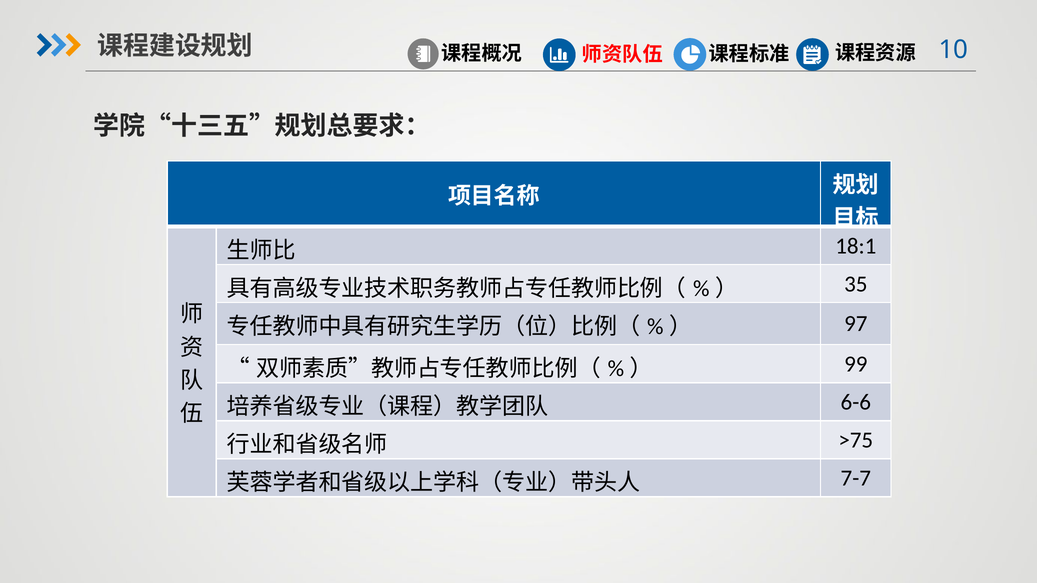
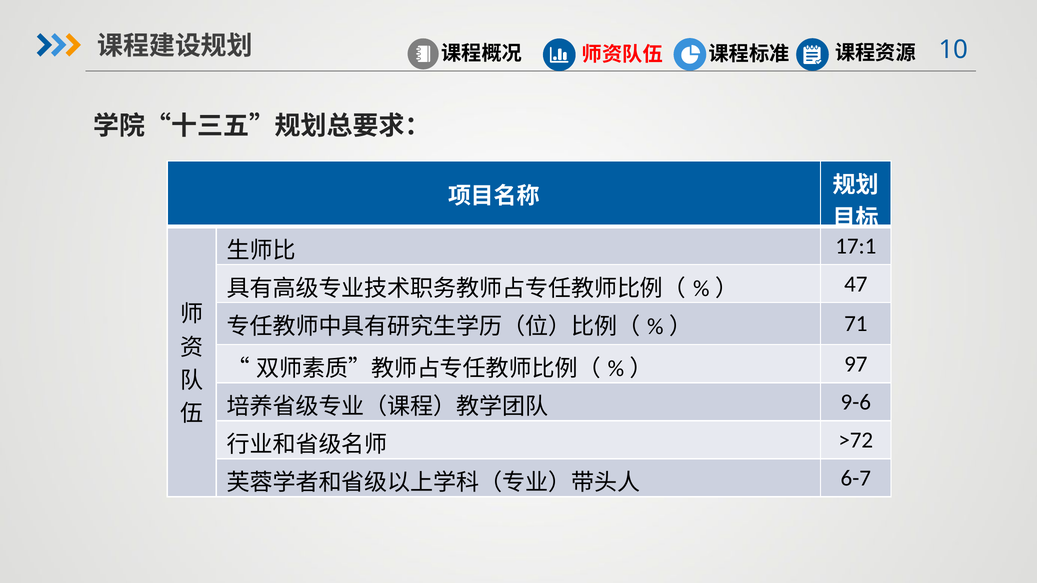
18:1: 18:1 -> 17:1 (856, 246)
35: 35 -> 47 (856, 284)
97: 97 -> 71 (856, 324)
99: 99 -> 97 (856, 364)
6-6: 6-6 -> 9-6 (856, 402)
>75: >75 -> >72 (856, 440)
7-7: 7-7 -> 6-7 (856, 478)
